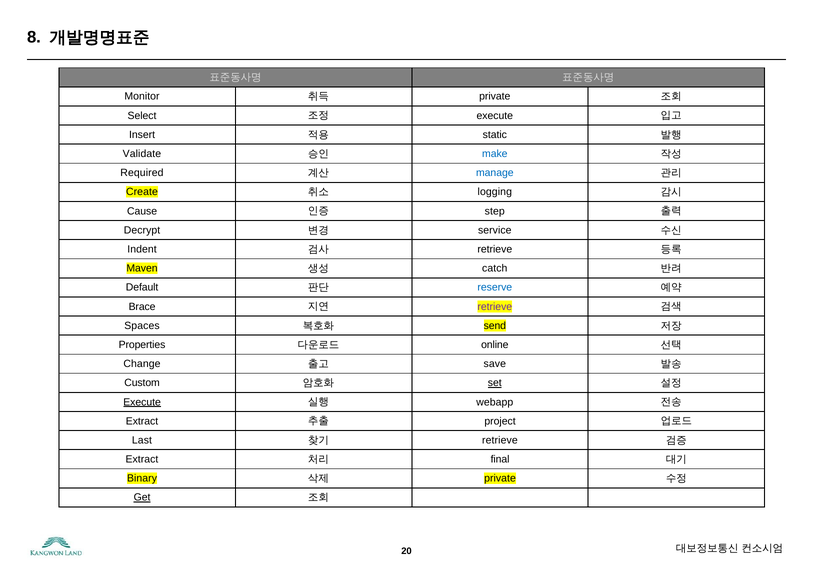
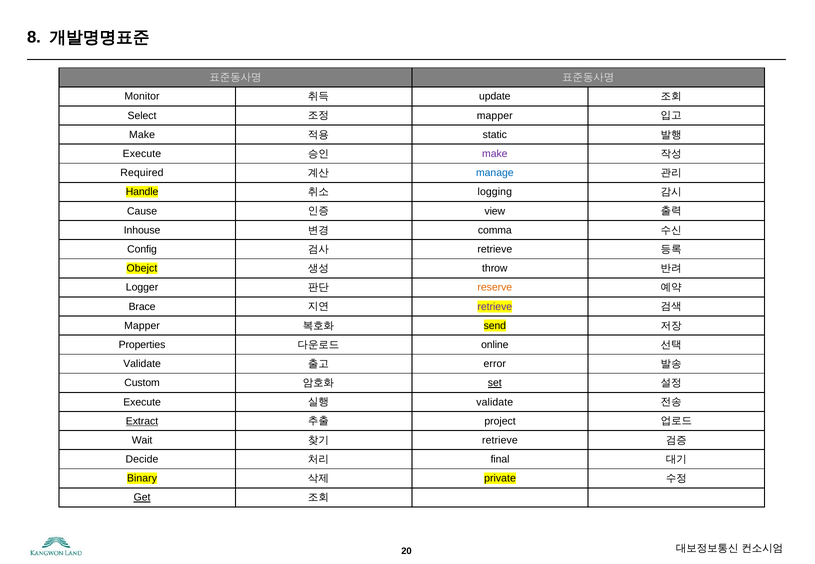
private: private -> update (495, 97)
execute: execute -> mapper (495, 116)
Insert: Insert -> Make (142, 135)
Validate: Validate -> Execute (142, 154)
make colour: blue -> purple (495, 154)
Create: Create -> Handle (142, 192)
step: step -> view (495, 211)
Decrypt: Decrypt -> Inhouse (142, 230)
service: service -> comma (495, 230)
Indent: Indent -> Config (142, 249)
Maven: Maven -> Obejct (142, 269)
catch: catch -> throw (495, 269)
Default: Default -> Logger (142, 288)
reserve colour: blue -> orange (495, 288)
Spaces: Spaces -> Mapper (142, 326)
Change: Change -> Validate (142, 364)
save: save -> error (495, 364)
Execute underline: present -> none (142, 402)
webapp: webapp -> validate (495, 402)
Extract underline: none -> present (142, 421)
Last: Last -> Wait (142, 440)
Extract: Extract -> Decide (142, 460)
